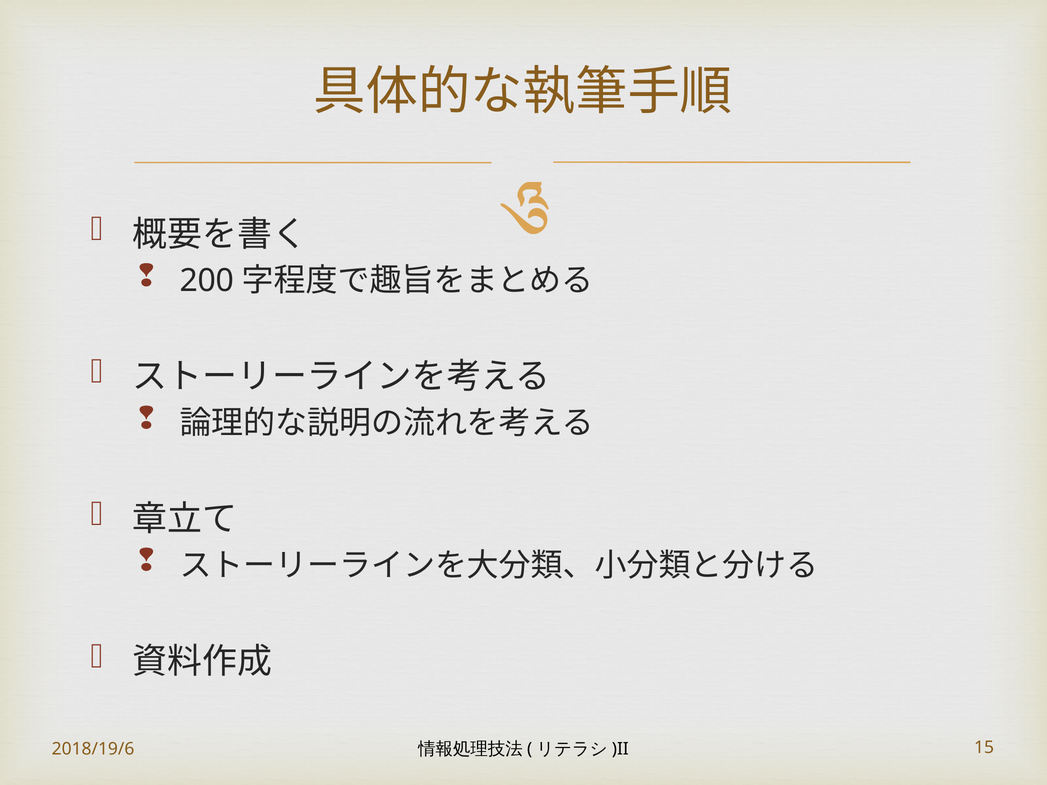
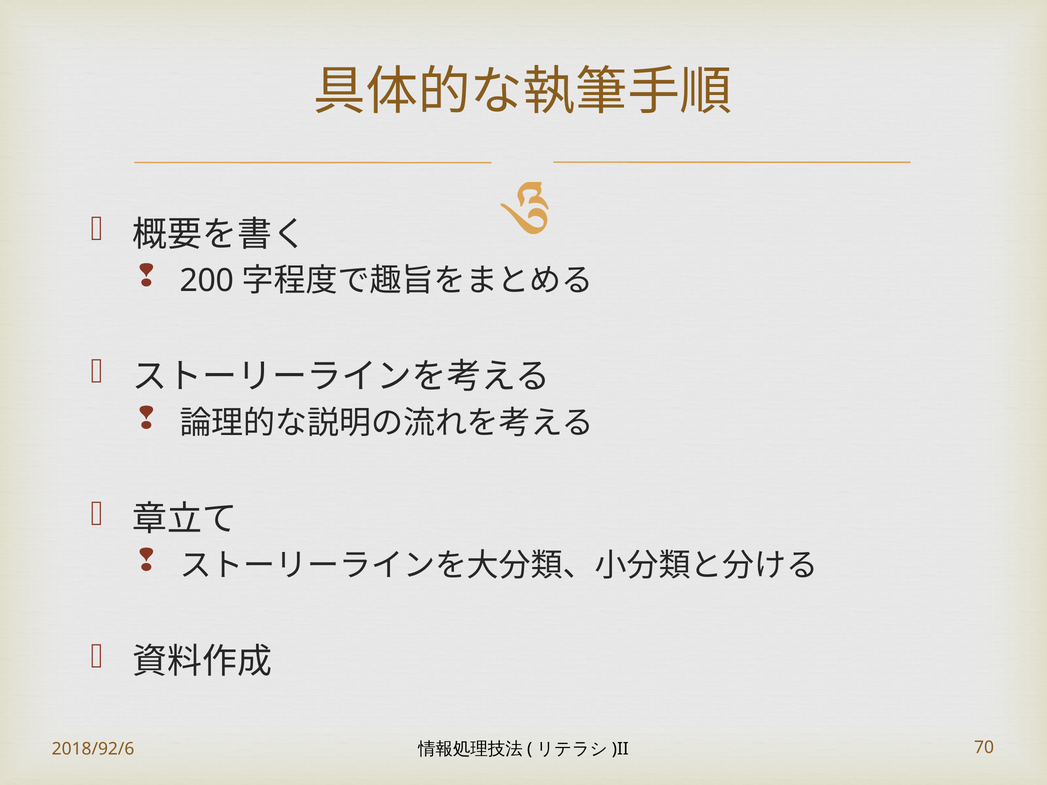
2018/19/6: 2018/19/6 -> 2018/92/6 (93, 749)
15: 15 -> 70 (984, 748)
